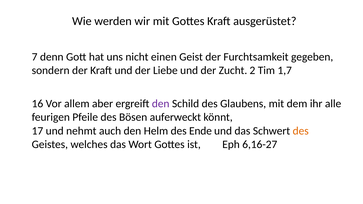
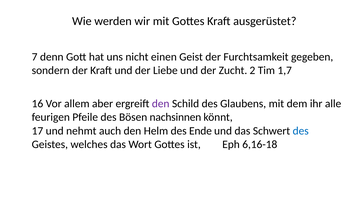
auferweckt: auferweckt -> nachsinnen (175, 117)
des colour: orange -> blue (301, 131)
6,16-27: 6,16-27 -> 6,16-18 (260, 145)
